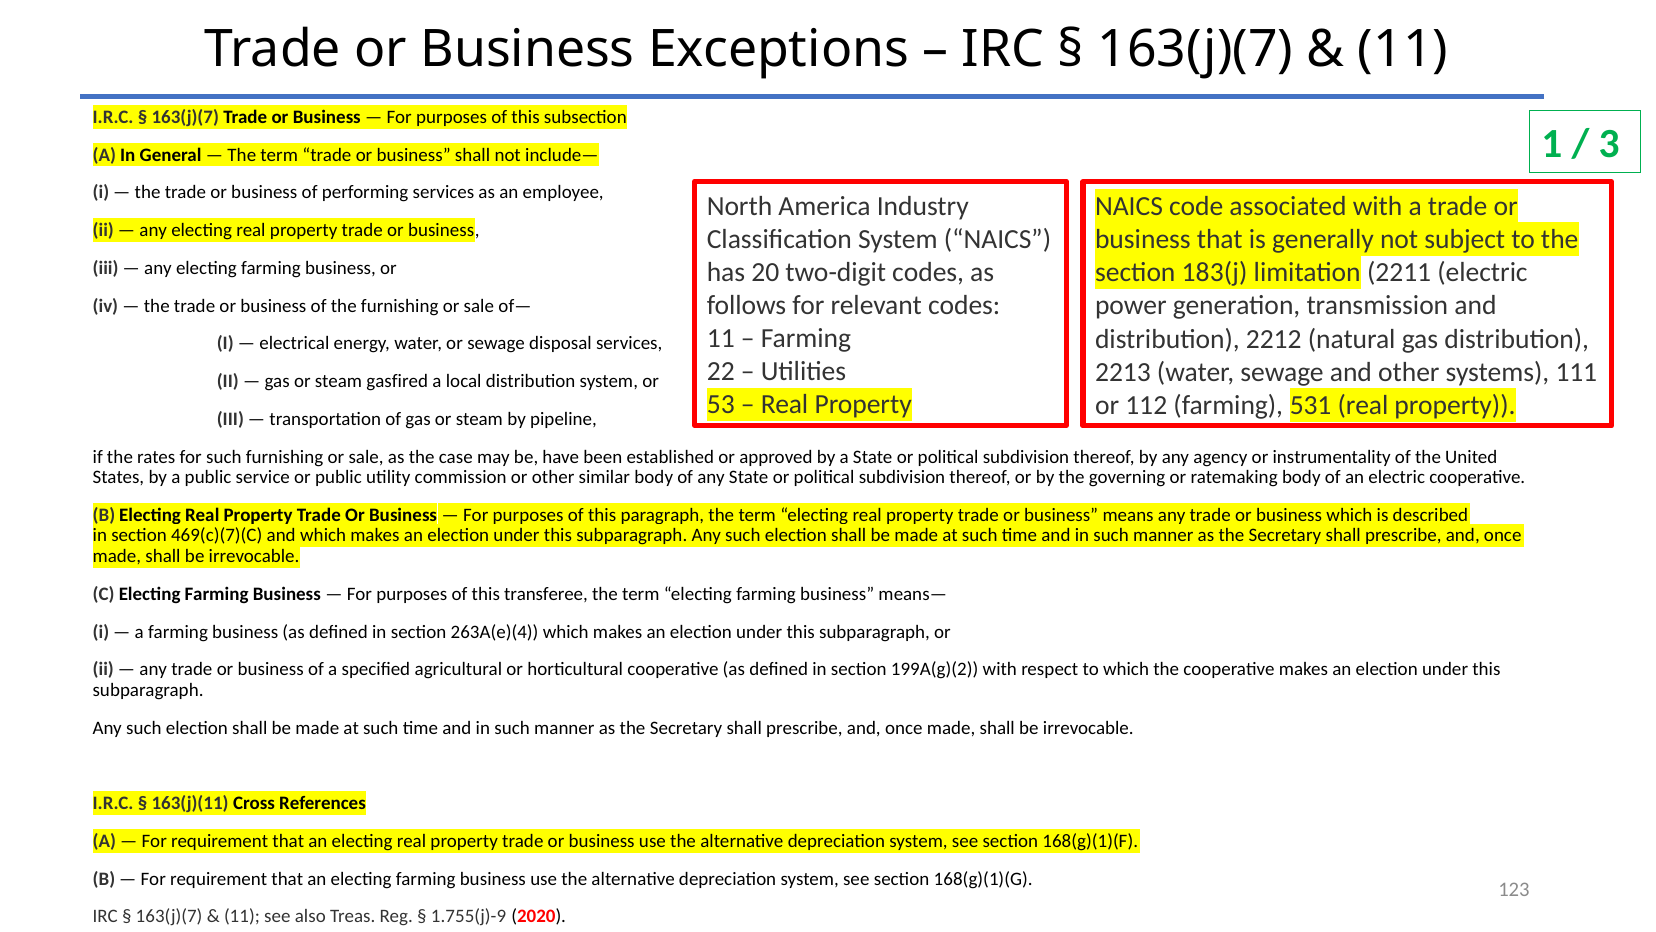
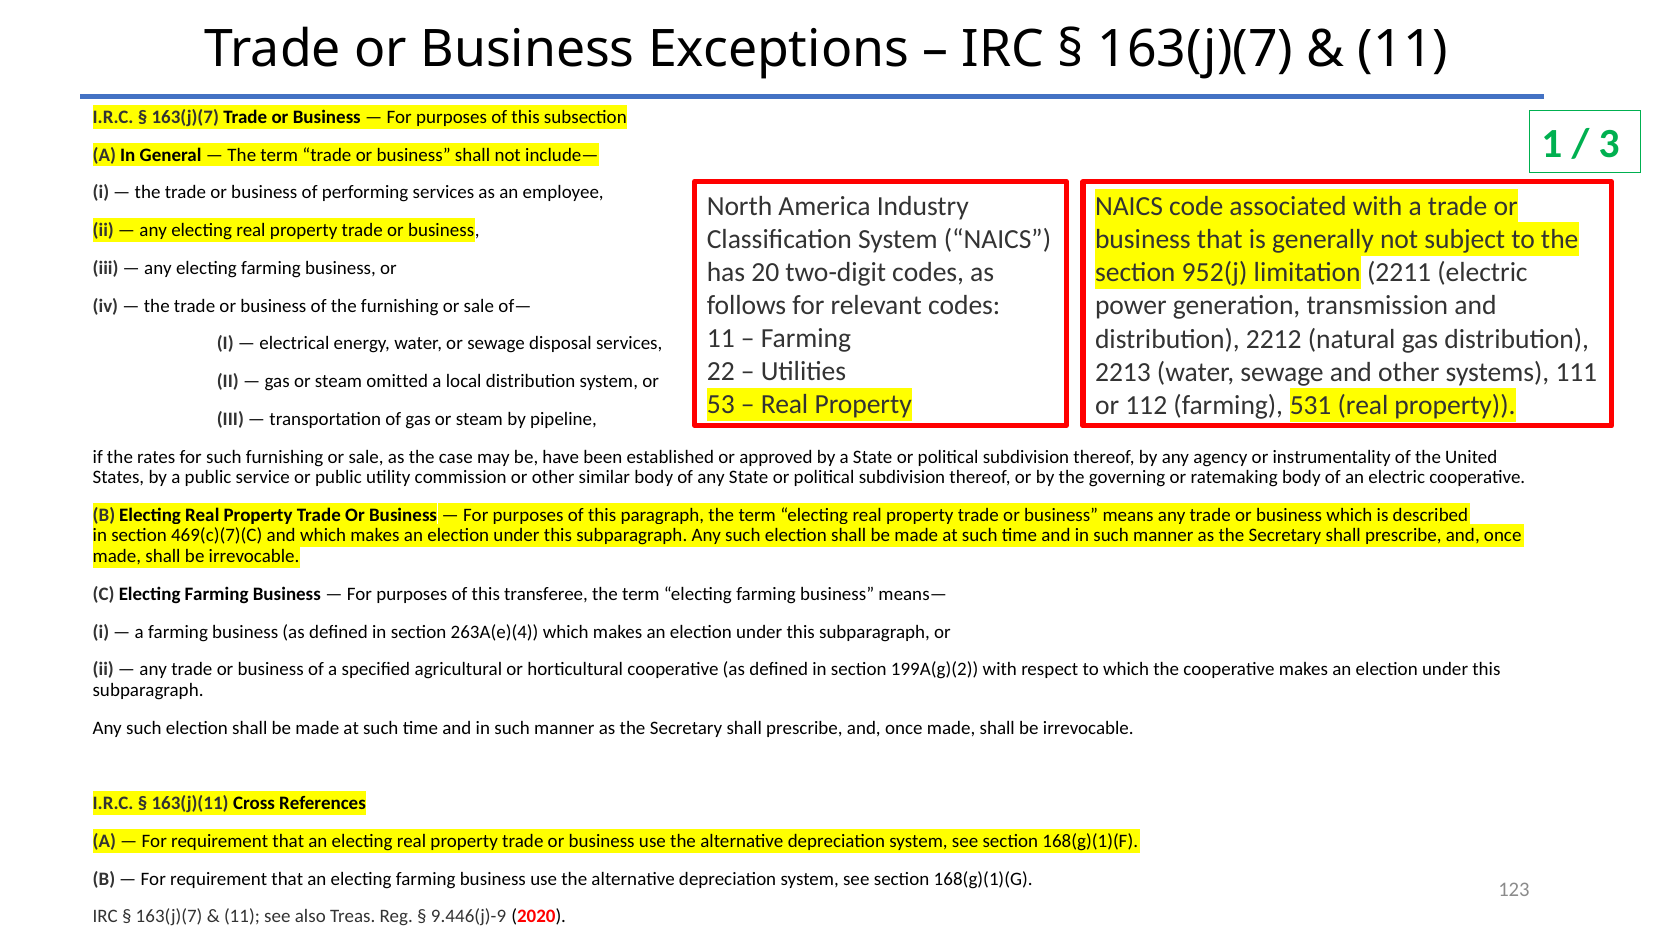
183(j: 183(j -> 952(j (1215, 273)
gasfired: gasfired -> omitted (397, 381)
1.755(j)-9: 1.755(j)-9 -> 9.446(j)-9 (469, 916)
